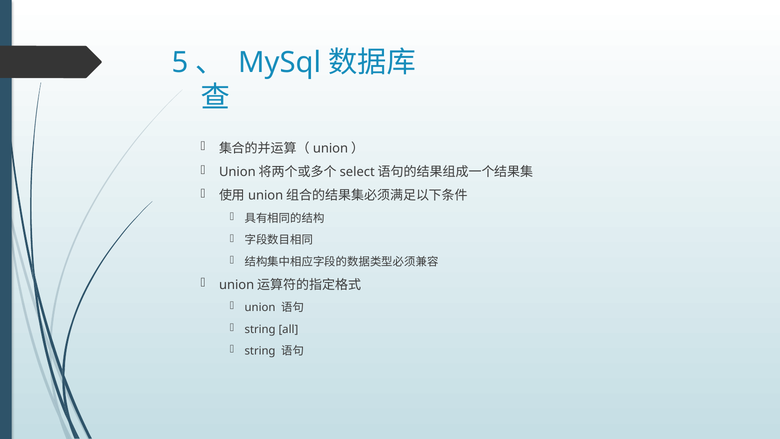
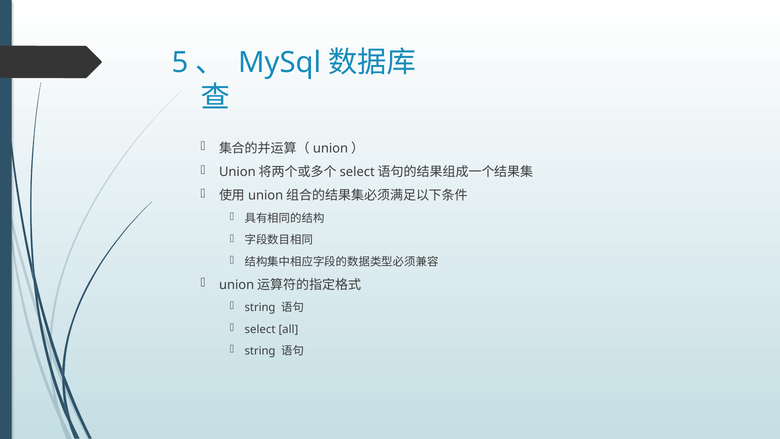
union: union -> string (260, 307)
string: string -> select (260, 329)
